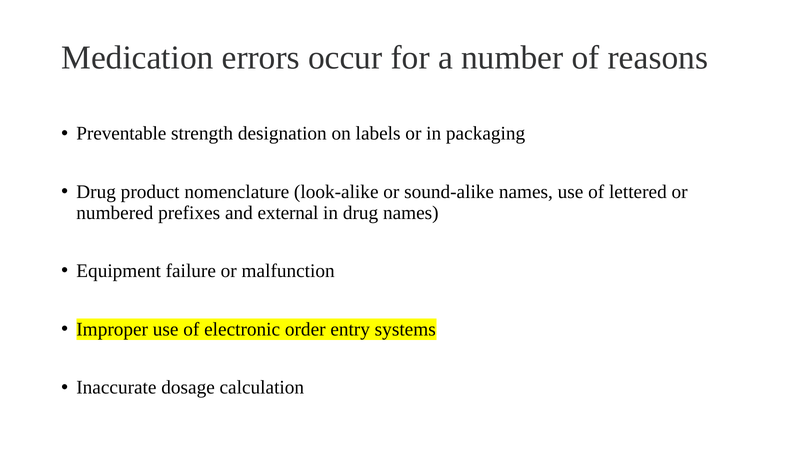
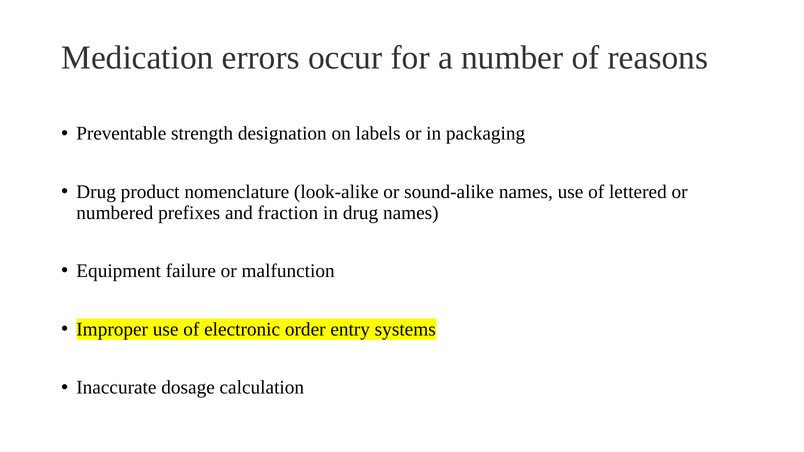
external: external -> fraction (288, 213)
